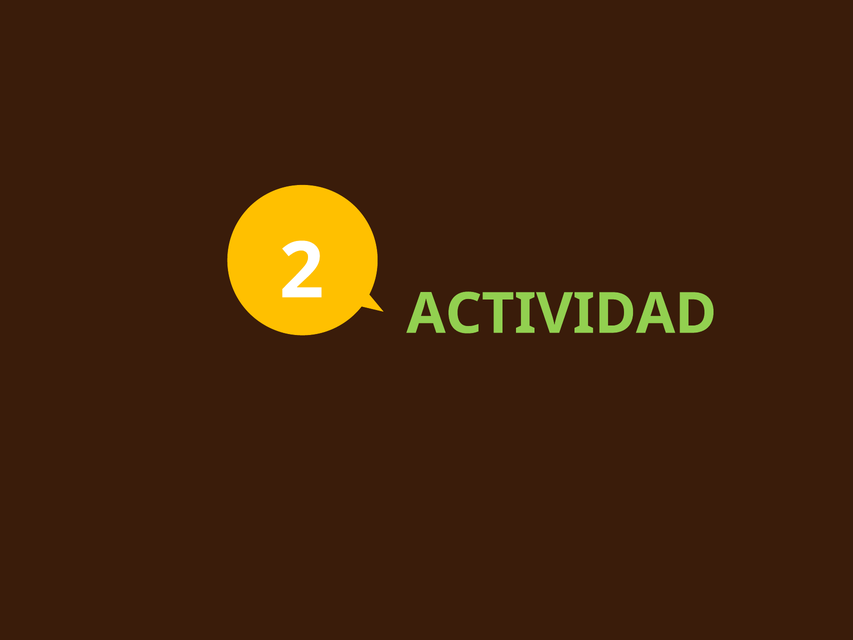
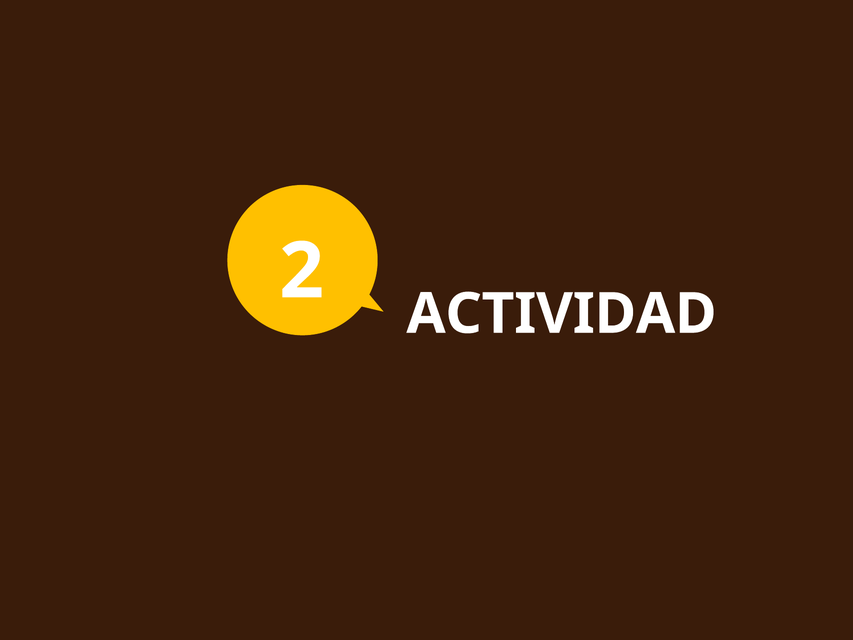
ACTIVIDAD colour: light green -> white (561, 314)
